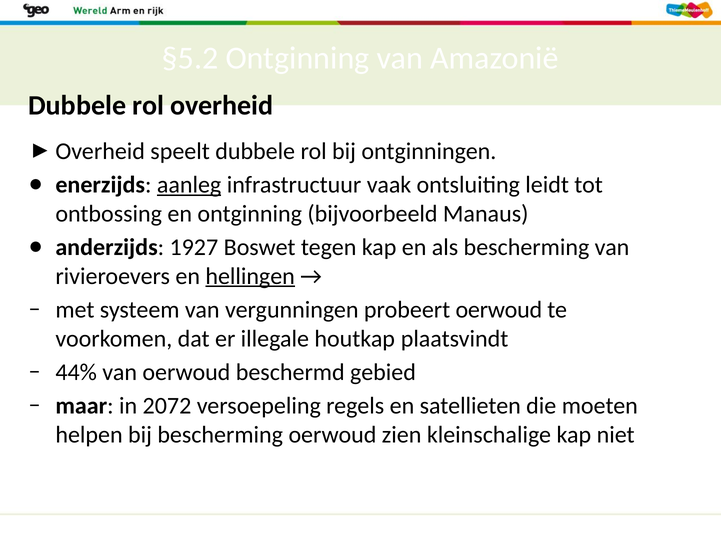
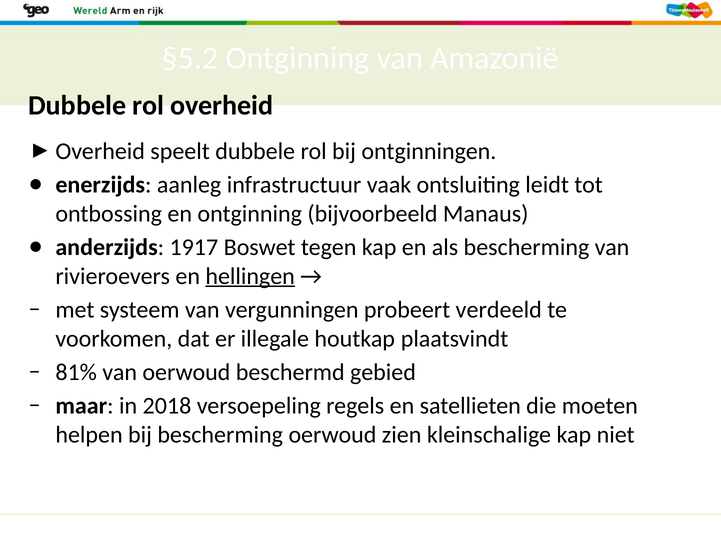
aanleg underline: present -> none (189, 185)
1927: 1927 -> 1917 (194, 247)
probeert oerwoud: oerwoud -> verdeeld (499, 310)
44%: 44% -> 81% (76, 372)
2072: 2072 -> 2018 (167, 406)
